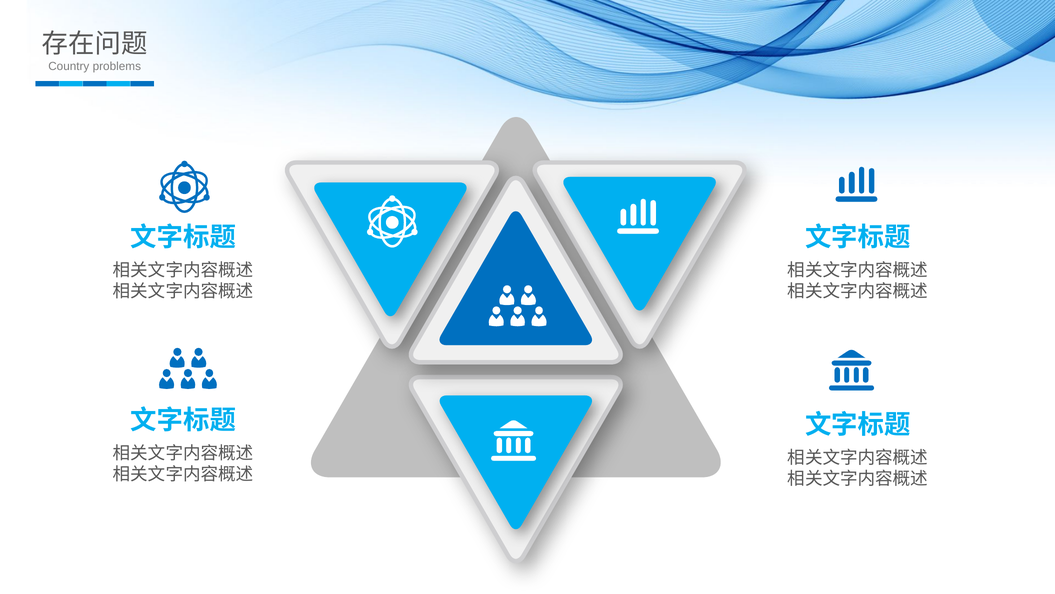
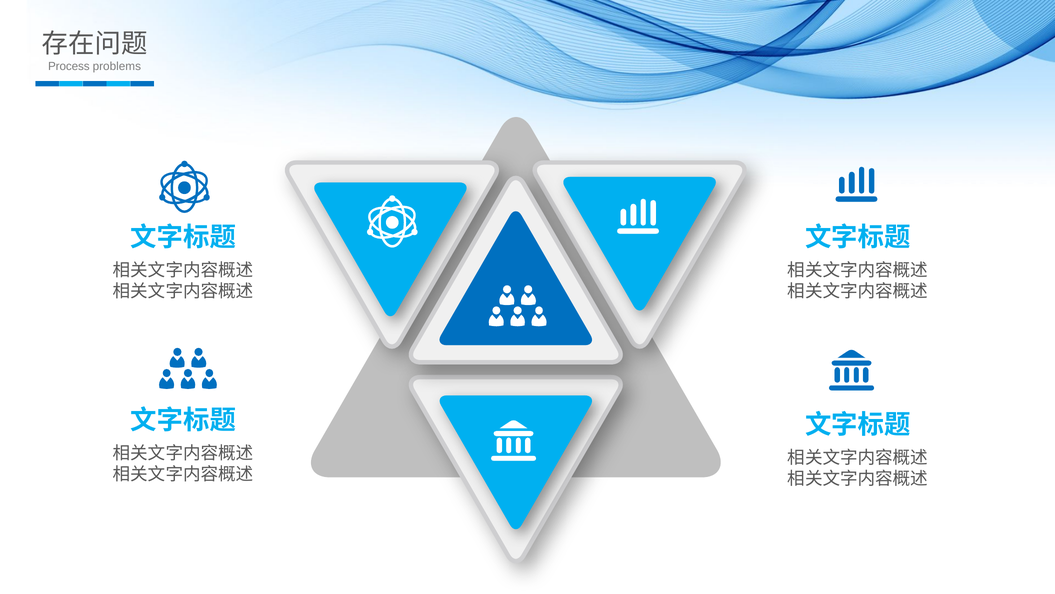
Country: Country -> Process (69, 66)
